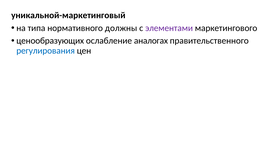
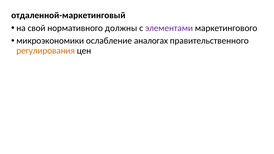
уникальной-маркетинговый: уникальной-маркетинговый -> отдаленной-маркетинговый (68, 15)
типа: типа -> свой (37, 28)
ценообразующих: ценообразующих -> микроэкономики (50, 41)
регулирования colour: blue -> orange (46, 51)
